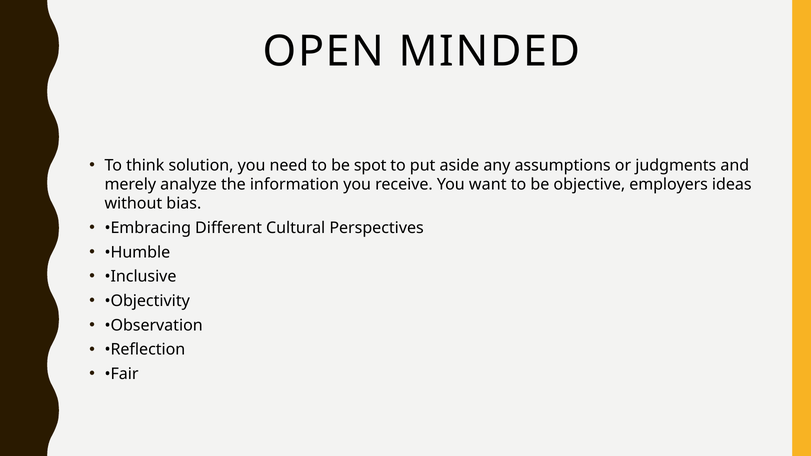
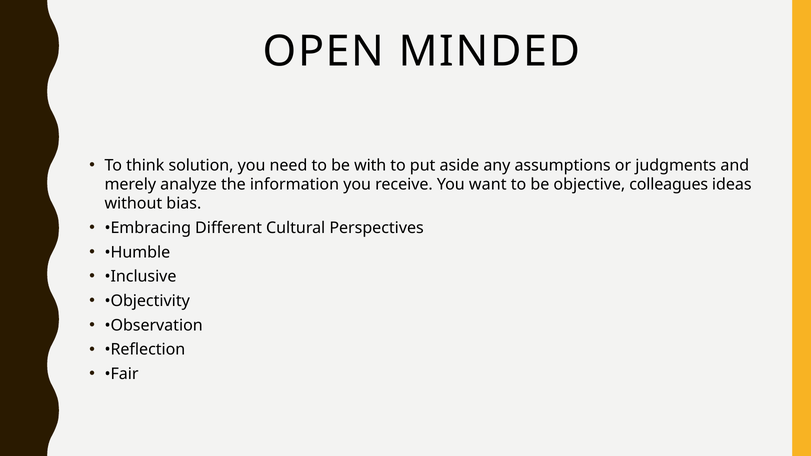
spot: spot -> with (370, 166)
employers: employers -> colleagues (669, 185)
